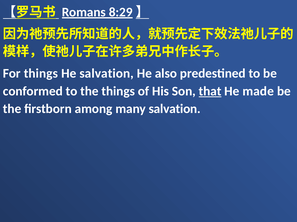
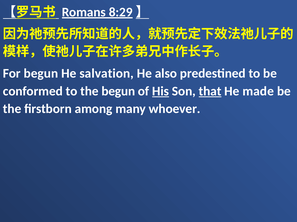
For things: things -> begun (41, 74)
the things: things -> begun (118, 91)
His underline: none -> present (161, 91)
many salvation: salvation -> whoever (175, 109)
